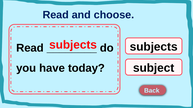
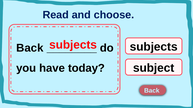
Read: Read -> Back (30, 48)
